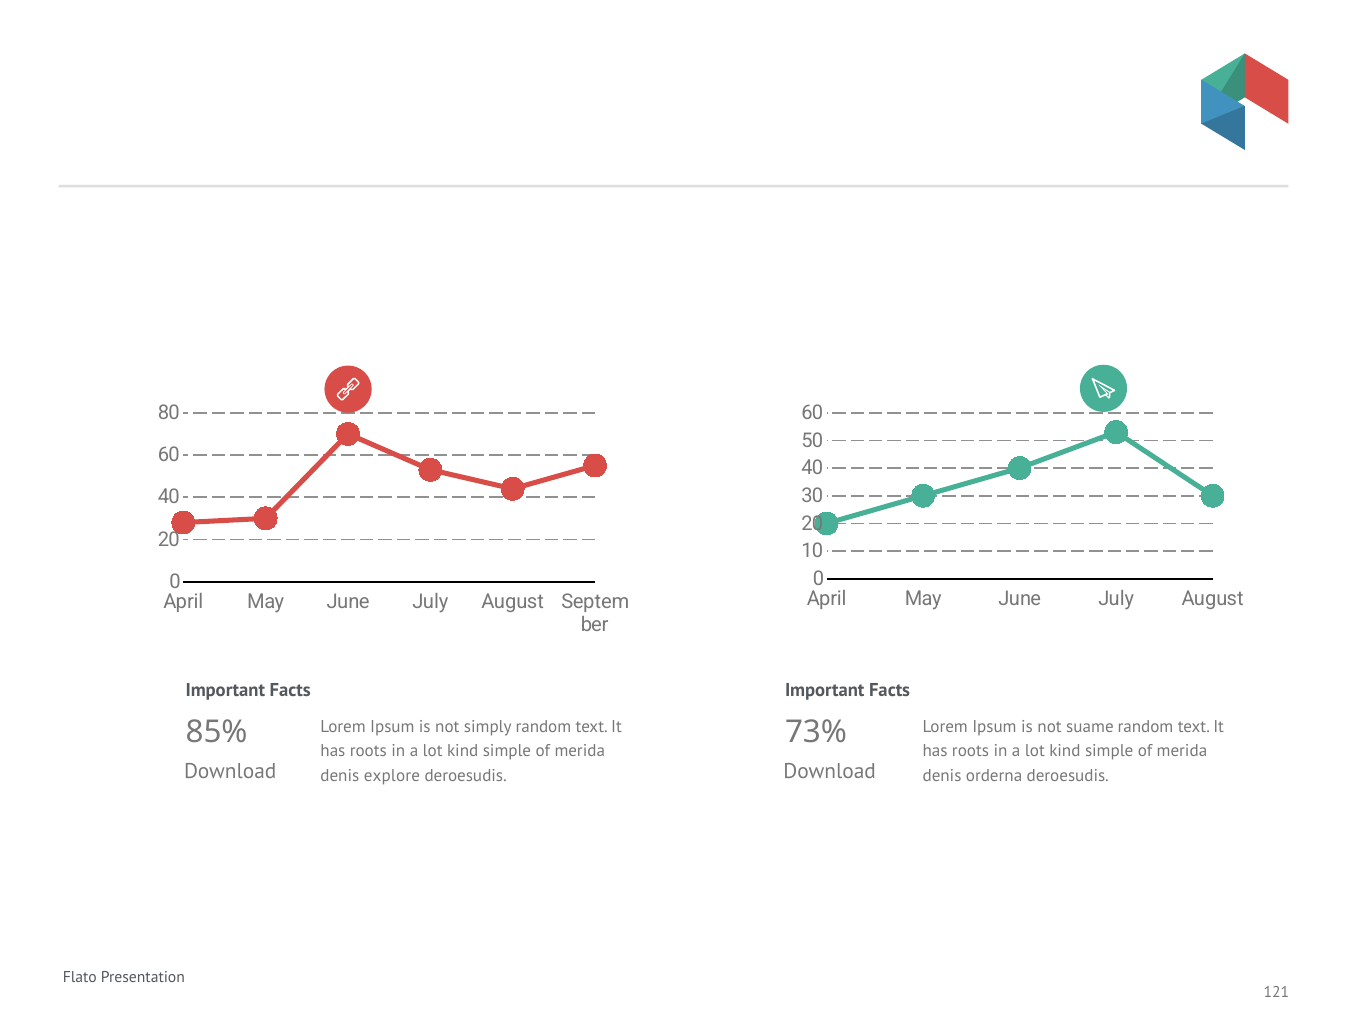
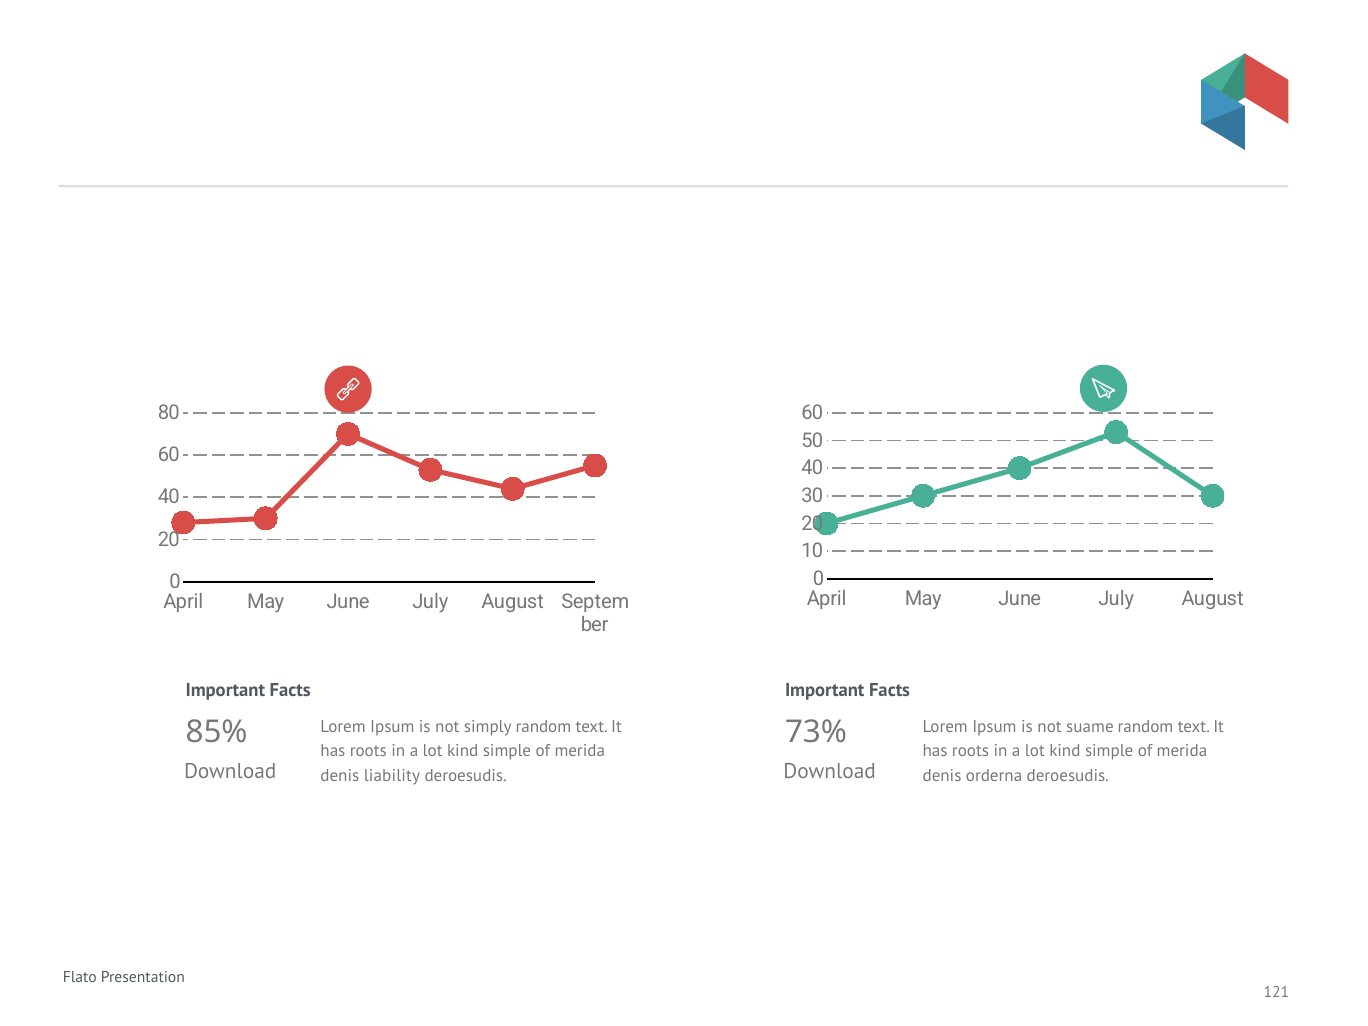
explore: explore -> liability (392, 776)
